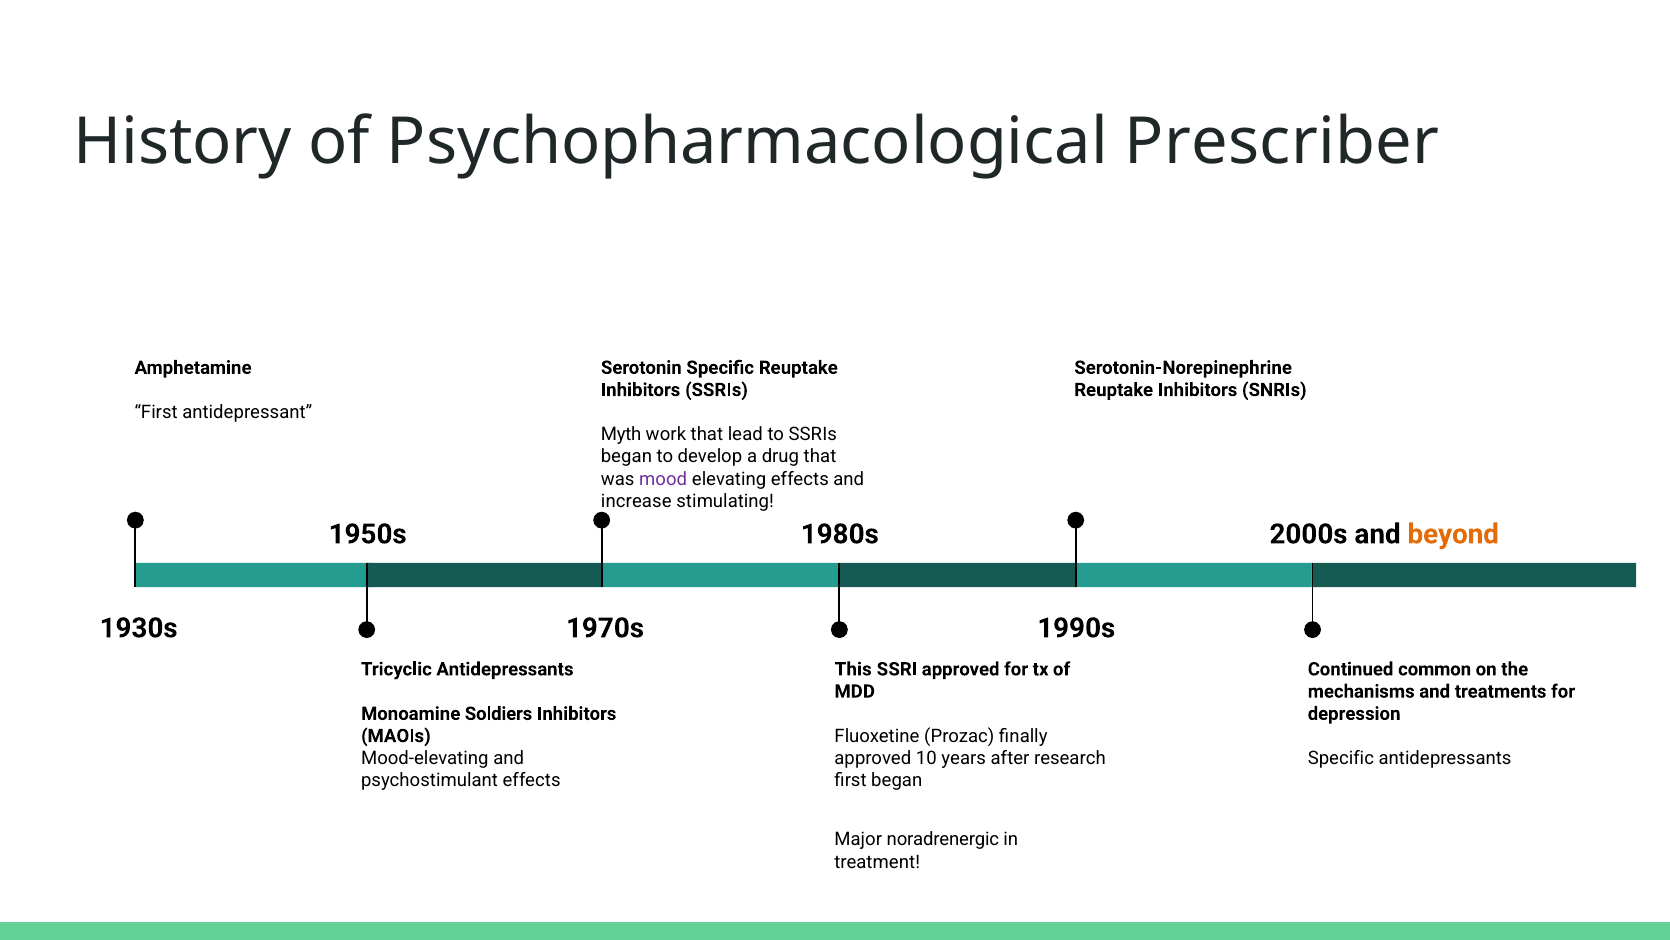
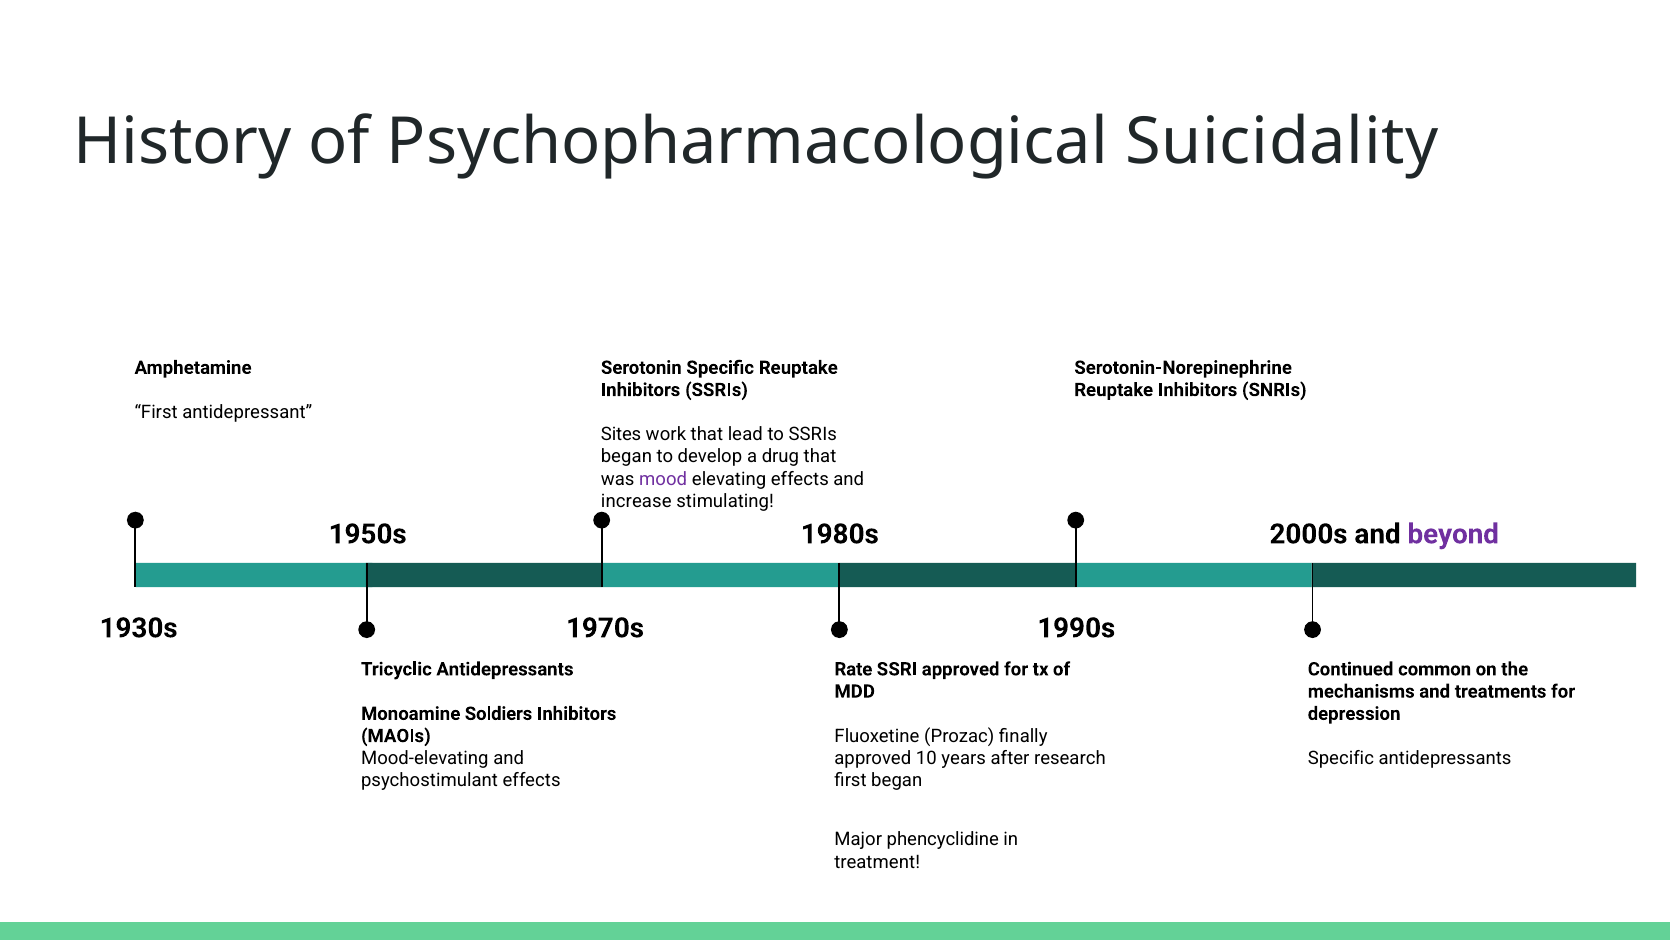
Prescriber: Prescriber -> Suicidality (1282, 141)
Myth: Myth -> Sites (621, 434)
beyond colour: orange -> purple (1453, 534)
This: This -> Rate (853, 669)
noradrenergic: noradrenergic -> phencyclidine (943, 839)
